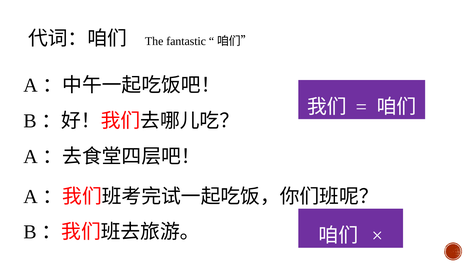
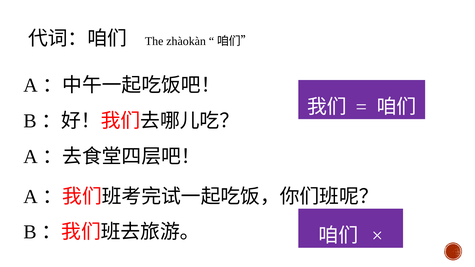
fantastic: fantastic -> zhàokàn (186, 41)
